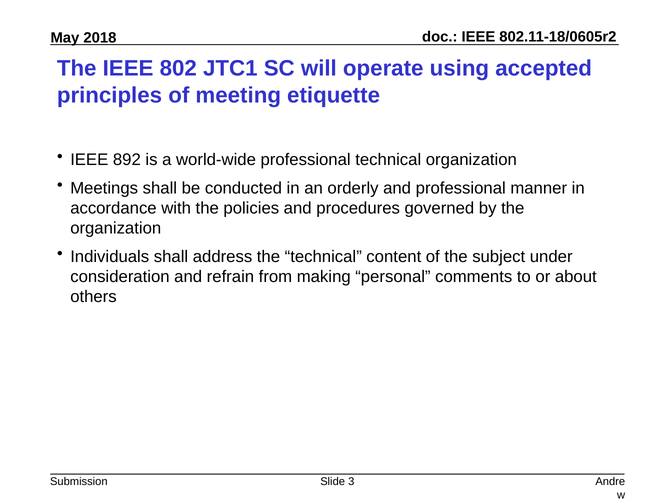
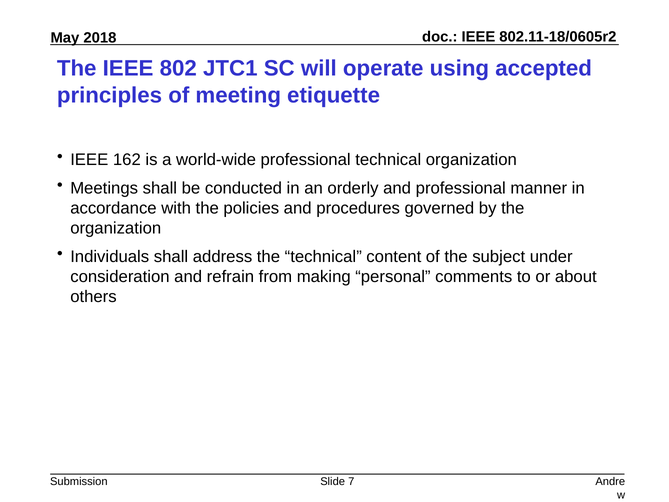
892: 892 -> 162 (127, 160)
3: 3 -> 7 (351, 481)
